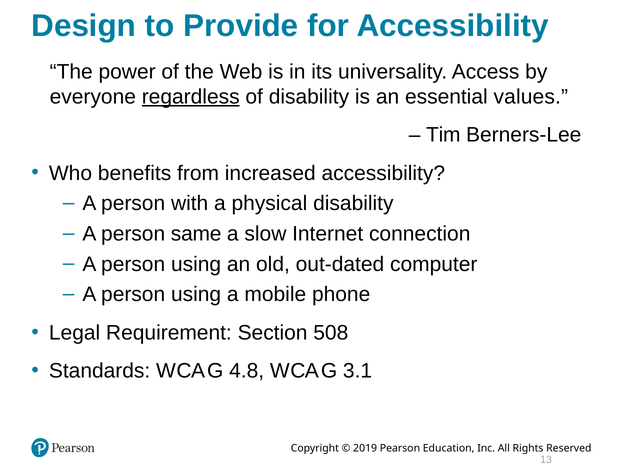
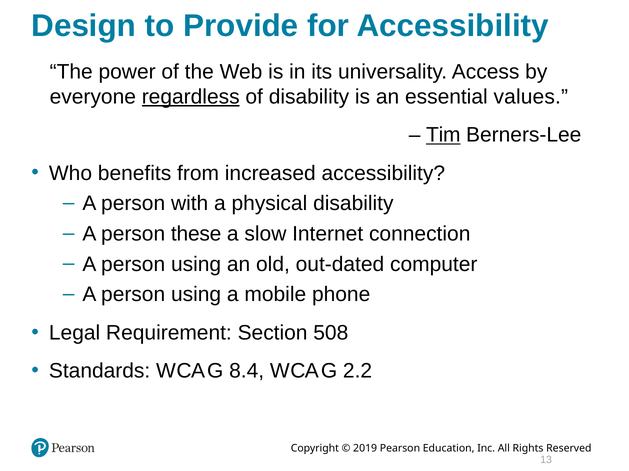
Tim underline: none -> present (443, 135)
same: same -> these (196, 234)
4.8: 4.8 -> 8.4 (247, 372)
3.1: 3.1 -> 2.2 (358, 372)
